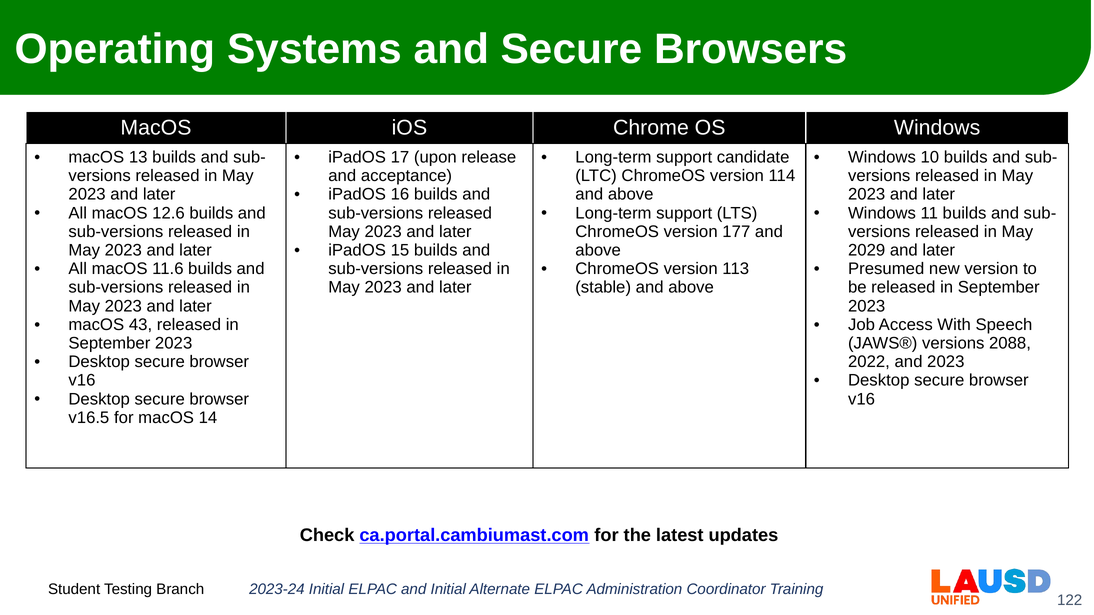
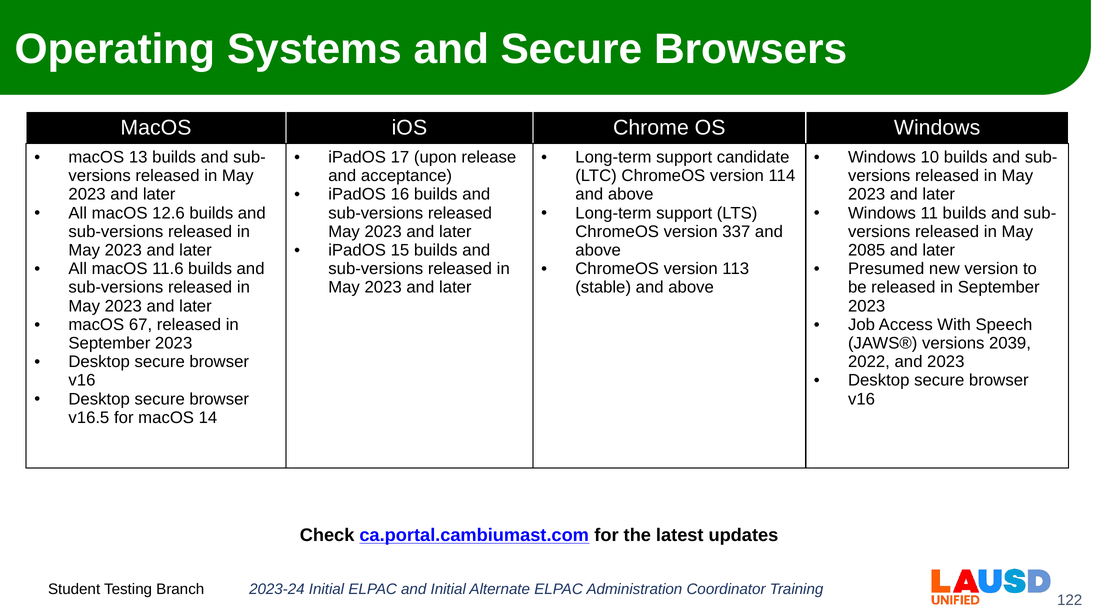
177: 177 -> 337 (736, 232)
2029: 2029 -> 2085 (867, 250)
43: 43 -> 67 (141, 325)
2088: 2088 -> 2039 (1010, 343)
